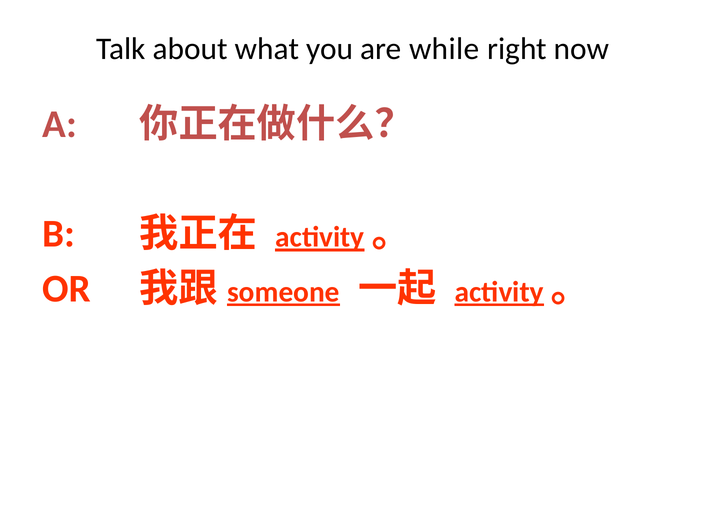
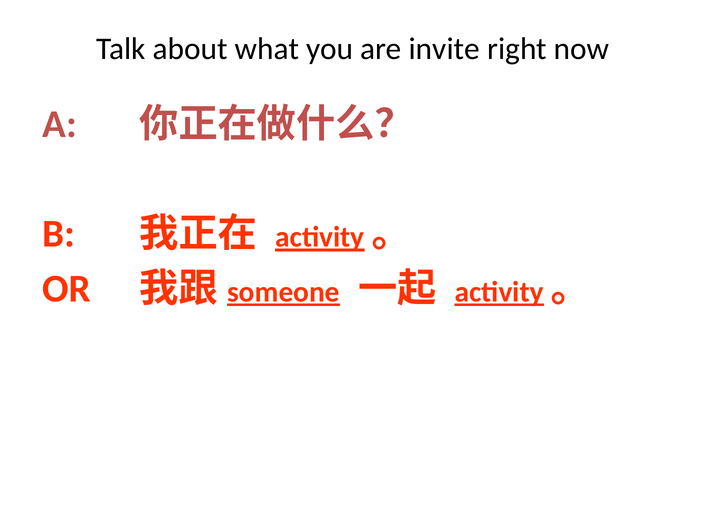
while: while -> invite (444, 49)
